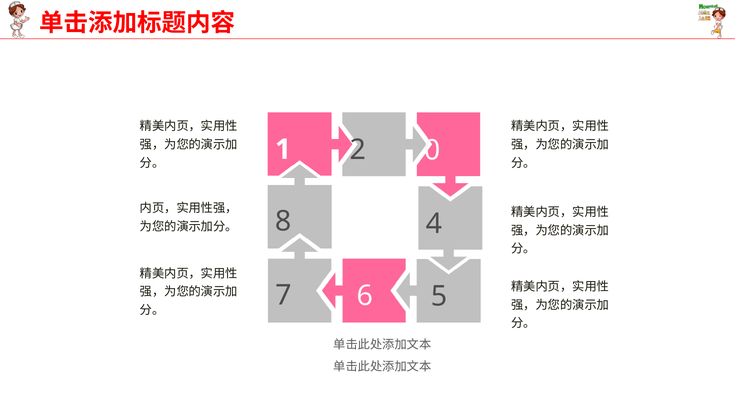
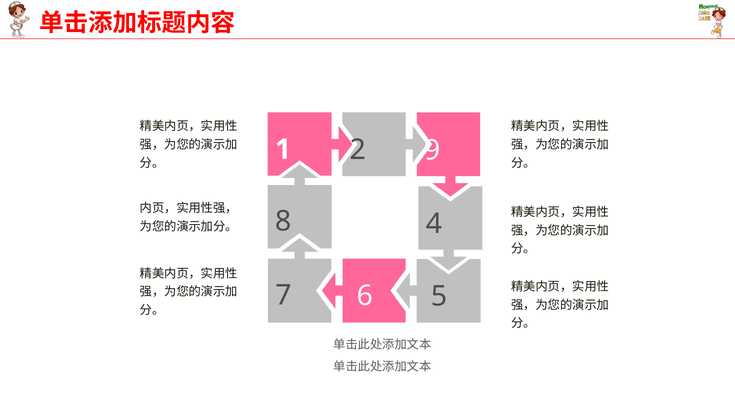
0: 0 -> 9 (432, 150)
